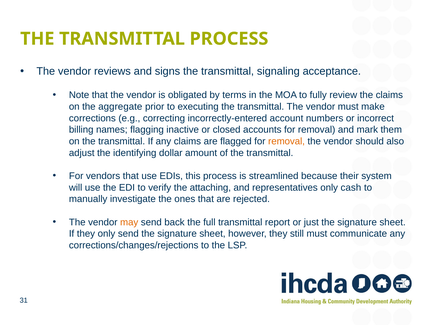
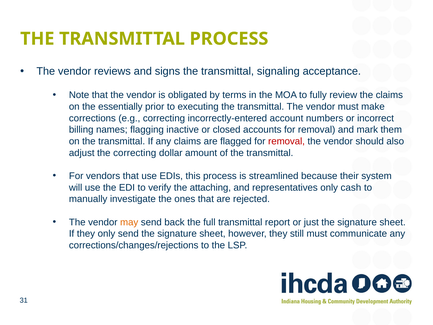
aggregate: aggregate -> essentially (120, 107)
removal colour: orange -> red (287, 141)
the identifying: identifying -> correcting (135, 153)
